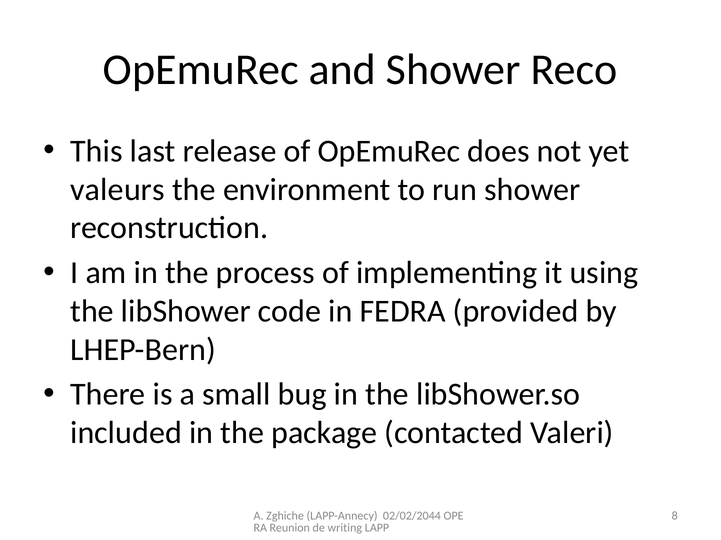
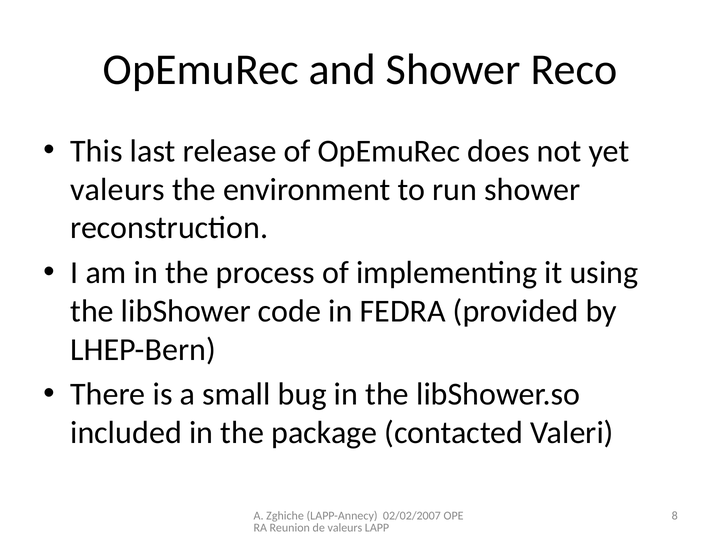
02/02/2044: 02/02/2044 -> 02/02/2007 (412, 516)
de writing: writing -> valeurs (345, 528)
